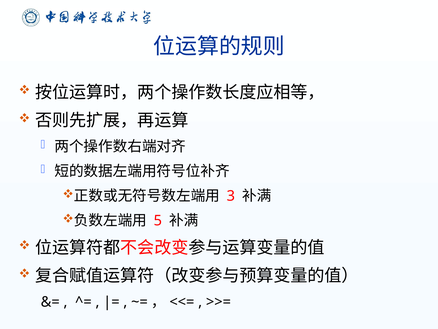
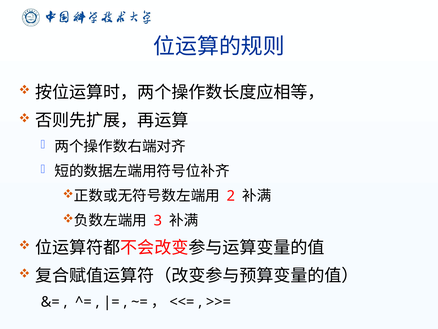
3: 3 -> 2 (231, 196)
5: 5 -> 3 (158, 220)
